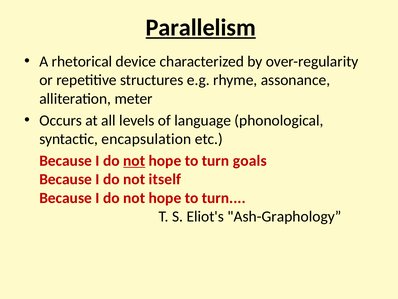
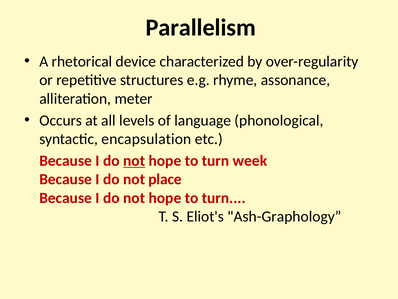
Parallelism underline: present -> none (201, 27)
goals: goals -> week (250, 160)
itself: itself -> place (165, 179)
